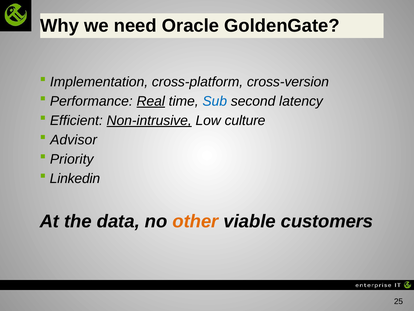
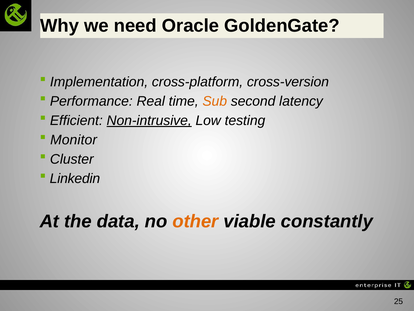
Real underline: present -> none (151, 101)
Sub colour: blue -> orange (215, 101)
culture: culture -> testing (245, 120)
Advisor: Advisor -> Monitor (74, 140)
Priority: Priority -> Cluster (72, 159)
customers: customers -> constantly (327, 221)
